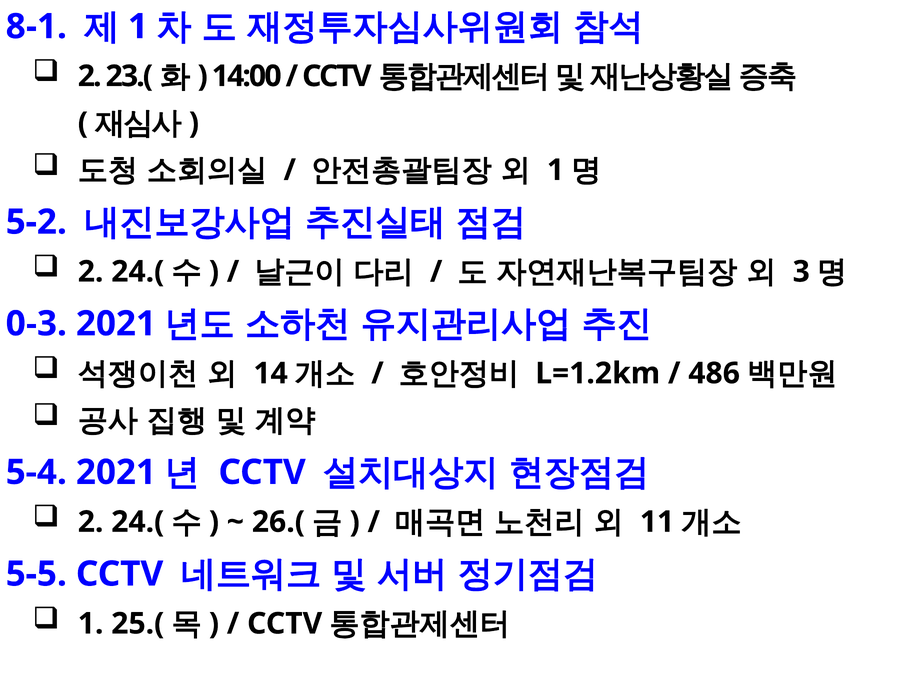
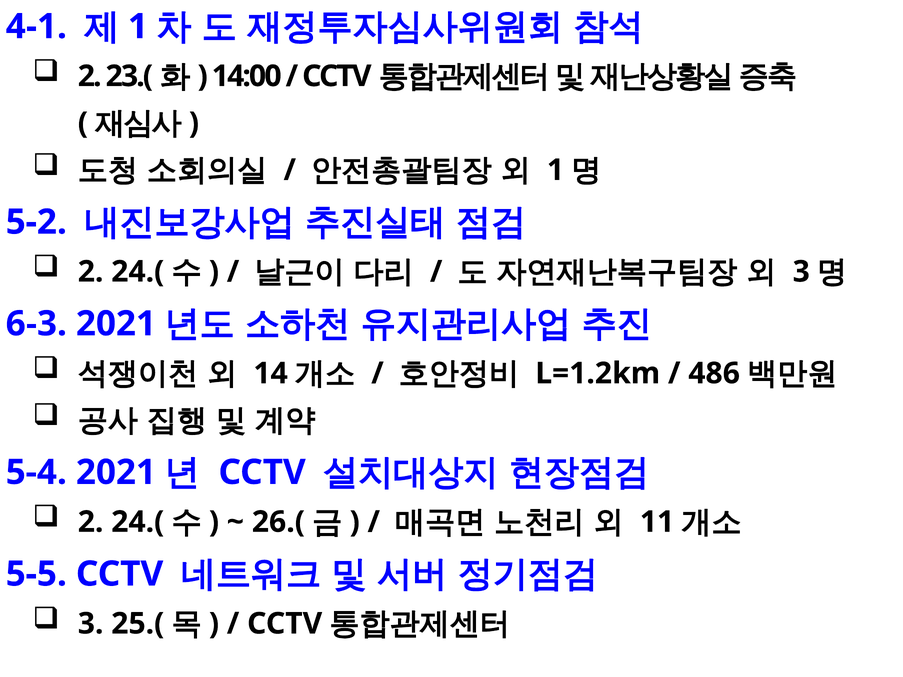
8-1: 8-1 -> 4-1 (36, 27)
0-3: 0-3 -> 6-3 (36, 324)
1: 1 -> 3 (91, 624)
